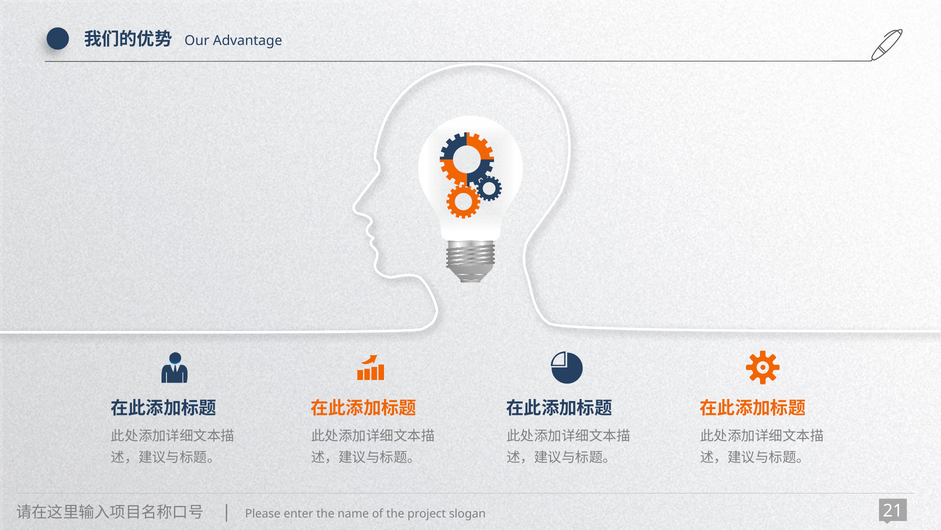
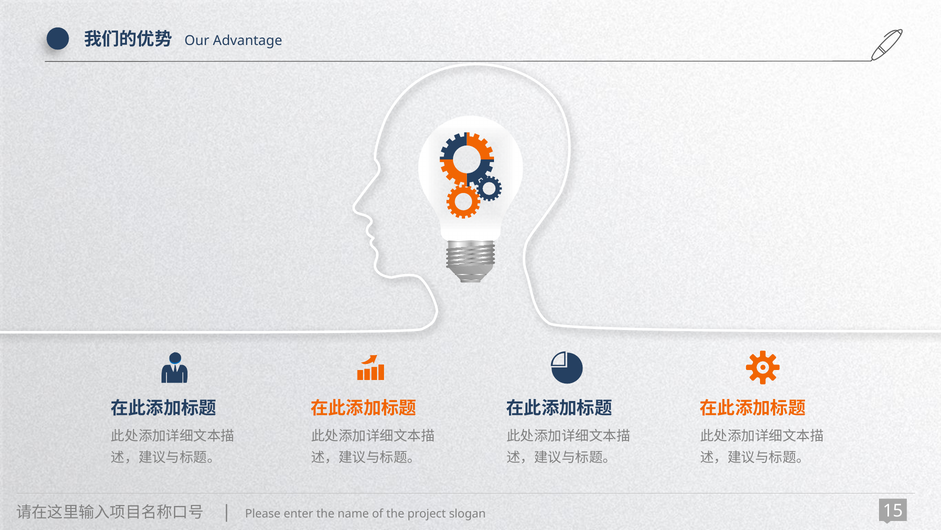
21: 21 -> 15 (893, 510)
